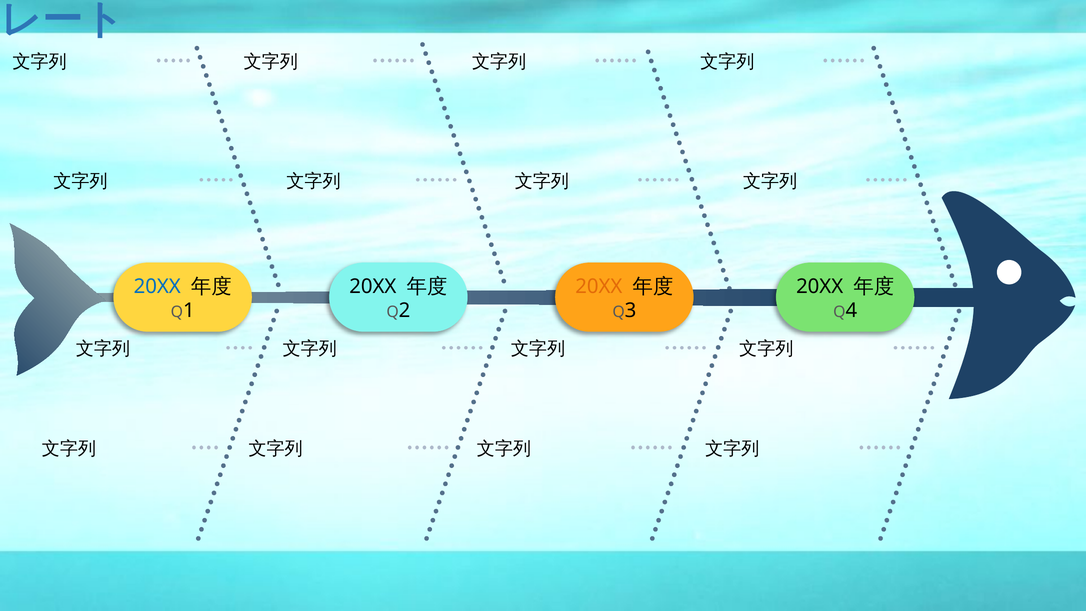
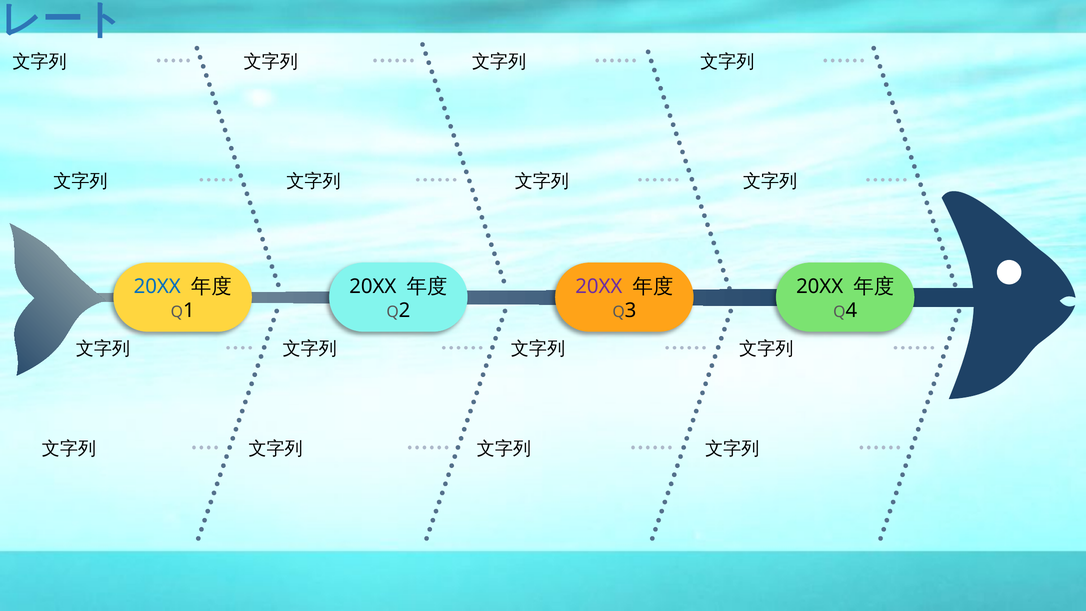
20XX colour: orange -> purple (599, 286)
